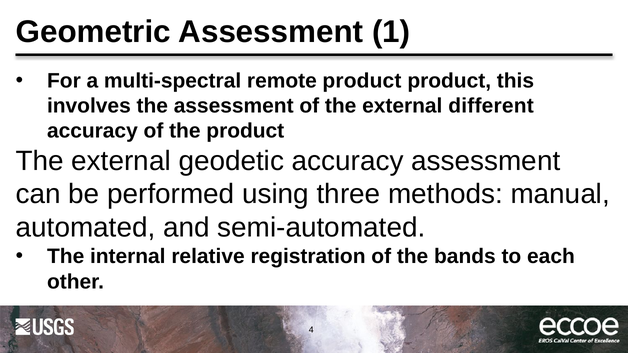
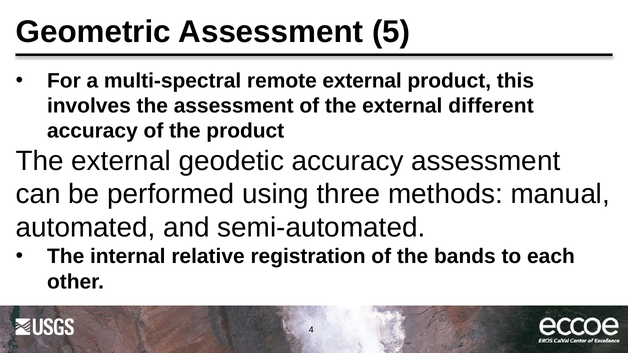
1: 1 -> 5 (391, 32)
remote product: product -> external (362, 81)
